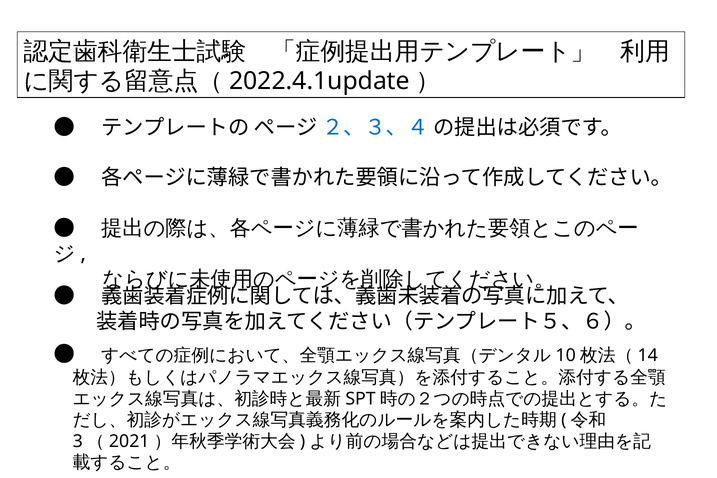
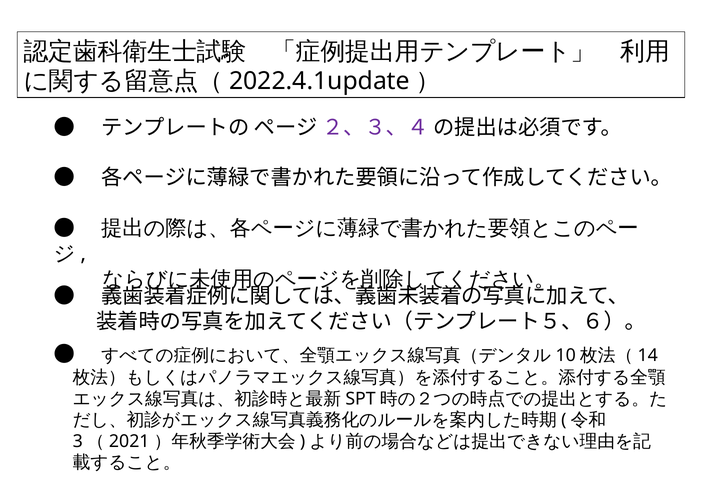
２、３、４ colour: blue -> purple (375, 128)
